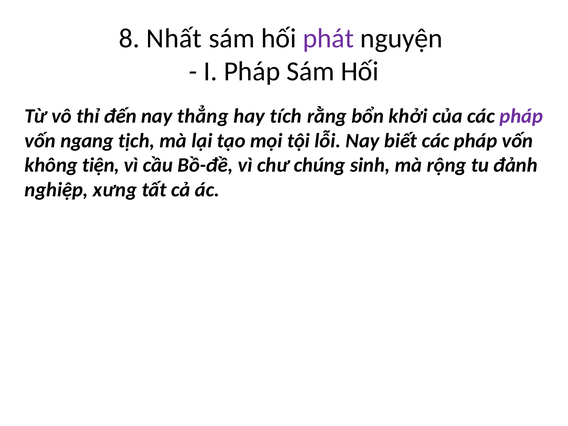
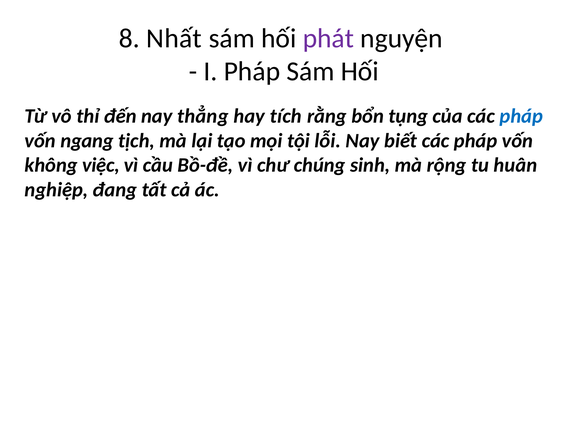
khởi: khởi -> tụng (408, 116)
pháp colour: purple -> blue (521, 116)
tiện: tiện -> việc (101, 165)
đảnh: đảnh -> huân (515, 165)
xưng: xưng -> đang (115, 190)
